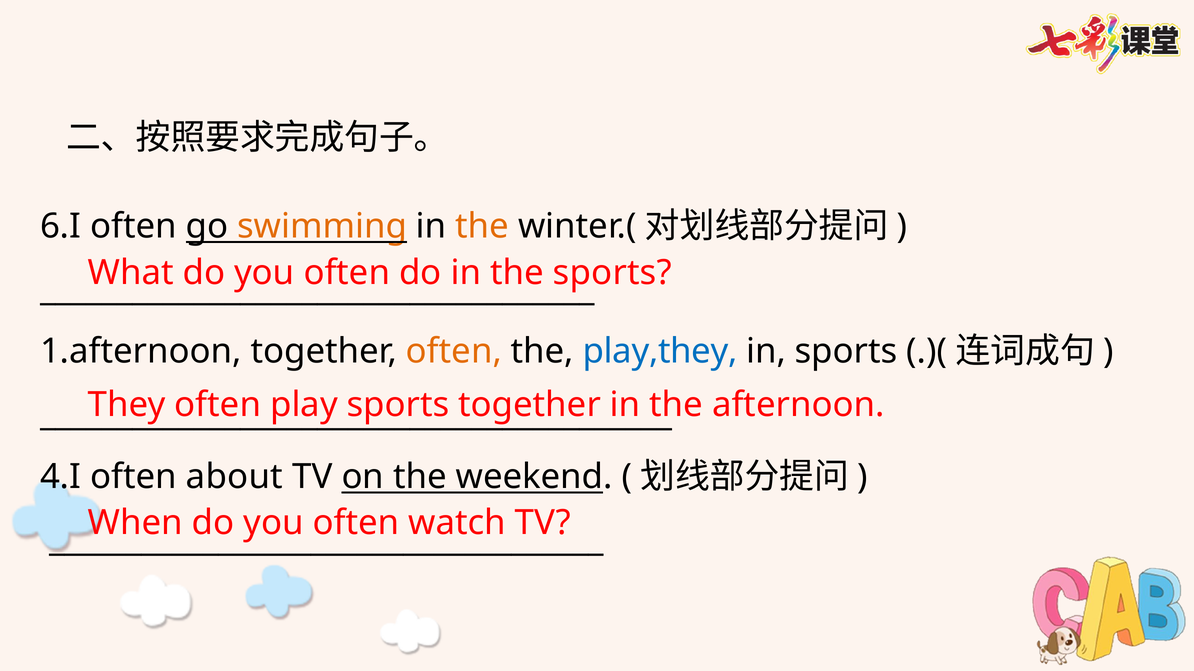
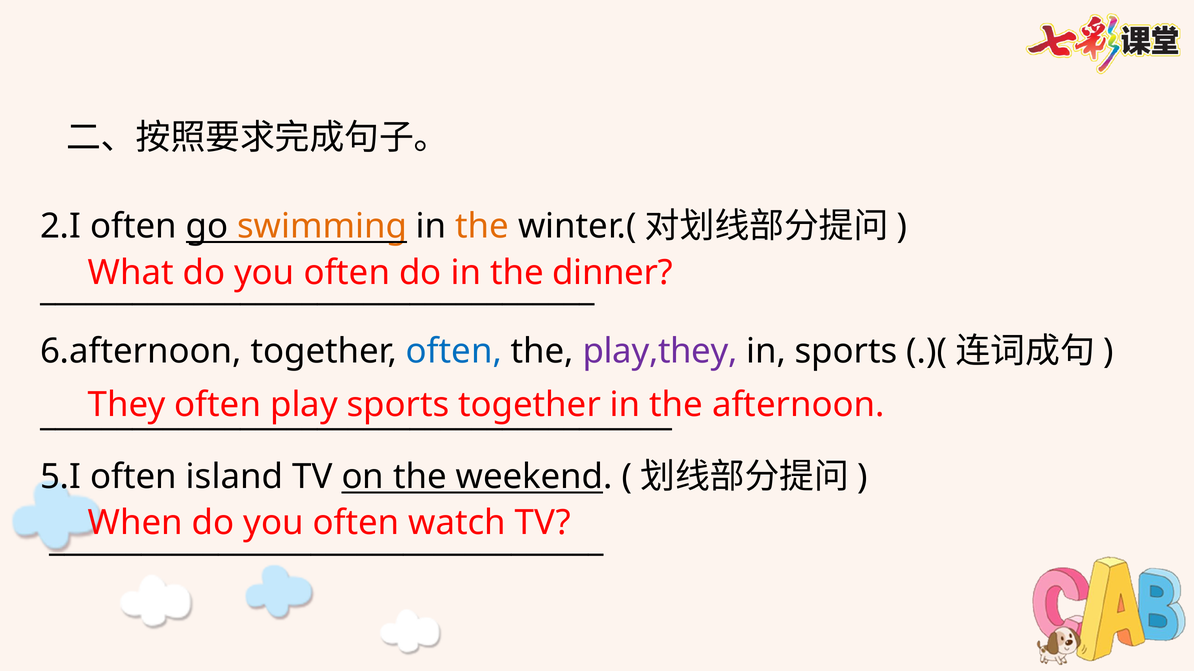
6.I: 6.I -> 2.I (61, 226)
sports: sports -> dinner (613, 273)
1.afternoon: 1.afternoon -> 6.afternoon (141, 352)
often colour: orange -> blue (454, 352)
play,they colour: blue -> purple (660, 352)
4.I: 4.I -> 5.I (61, 477)
about: about -> island (234, 477)
